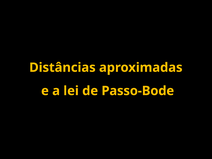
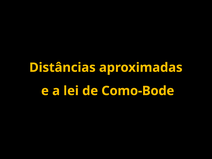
Passo-Bode: Passo-Bode -> Como-Bode (138, 91)
